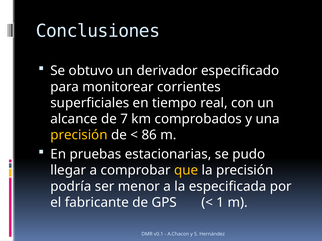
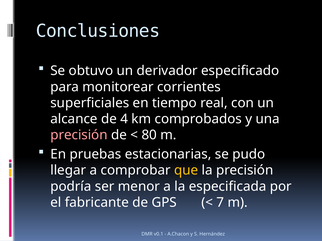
7: 7 -> 4 (124, 119)
precisión colour: yellow -> pink (79, 135)
86: 86 -> 80 (149, 135)
1: 1 -> 7 (220, 203)
